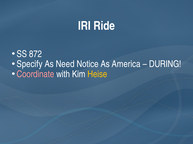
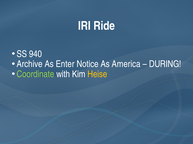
872: 872 -> 940 (35, 54)
Specify: Specify -> Archive (30, 64)
Need: Need -> Enter (65, 64)
Coordinate colour: pink -> light green (35, 74)
